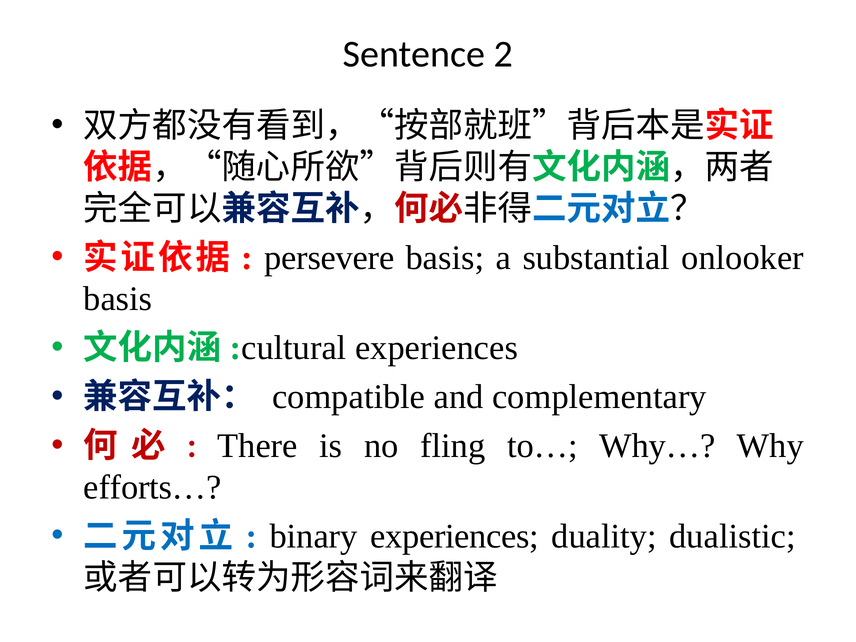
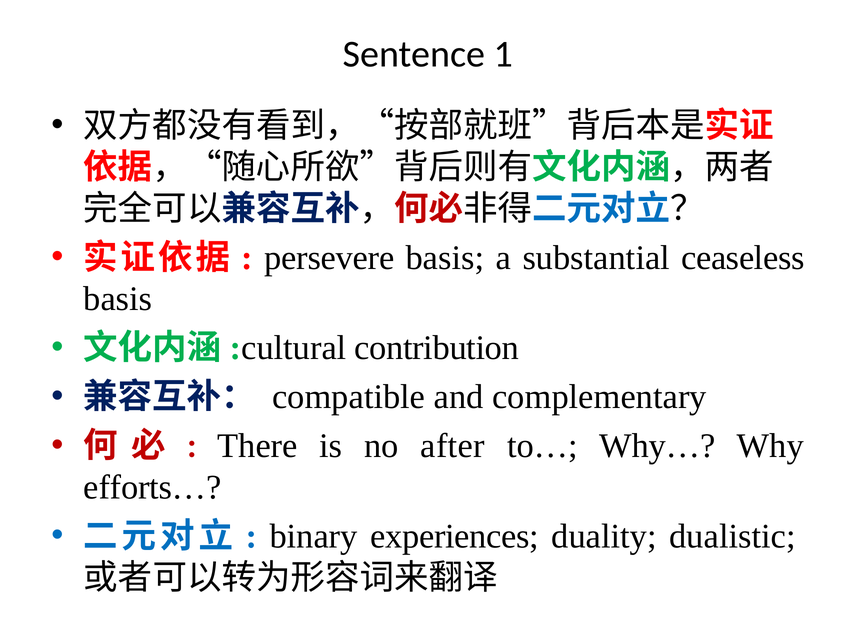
2: 2 -> 1 (503, 54)
onlooker: onlooker -> ceaseless (743, 258)
experiences: experiences -> contribution (437, 348)
fling: fling -> after (453, 446)
